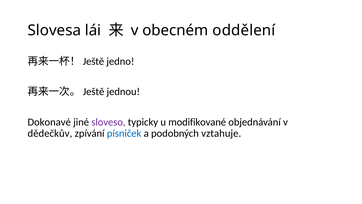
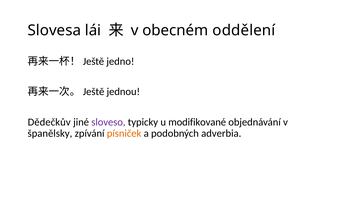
Dokonavé: Dokonavé -> Dědečkův (49, 122)
dědečkův: dědečkův -> španělsky (50, 133)
písniček colour: blue -> orange (124, 133)
vztahuje: vztahuje -> adverbia (221, 133)
